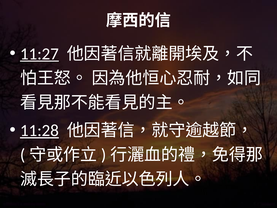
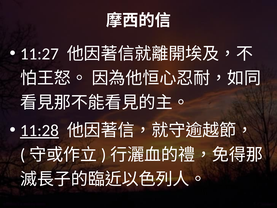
11:27 underline: present -> none (39, 54)
